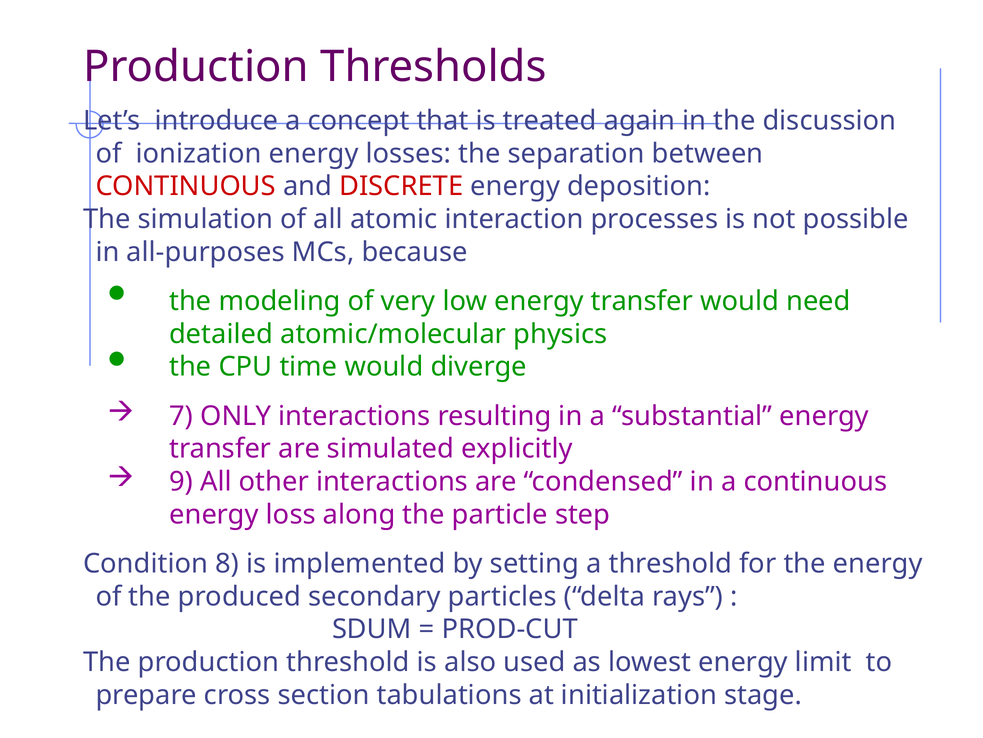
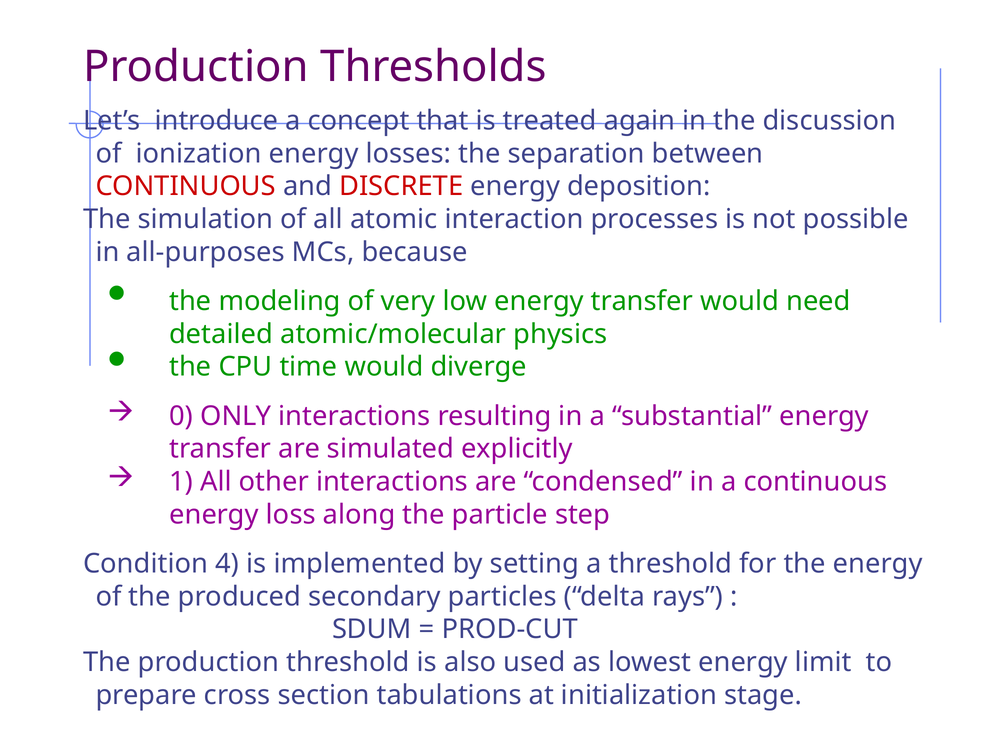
7: 7 -> 0 (181, 416)
9: 9 -> 1 (181, 481)
8: 8 -> 4 (227, 563)
